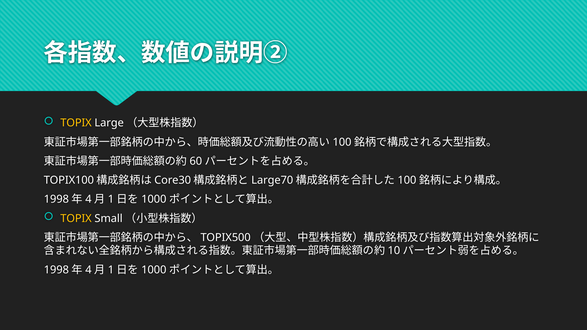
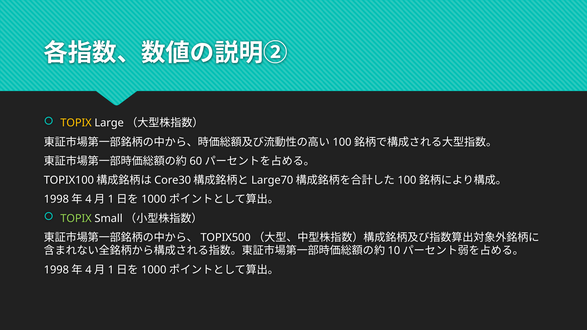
TOPIX colour: yellow -> light green (76, 219)
